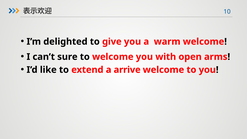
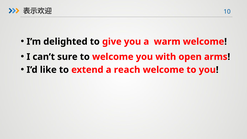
arrive: arrive -> reach (127, 70)
